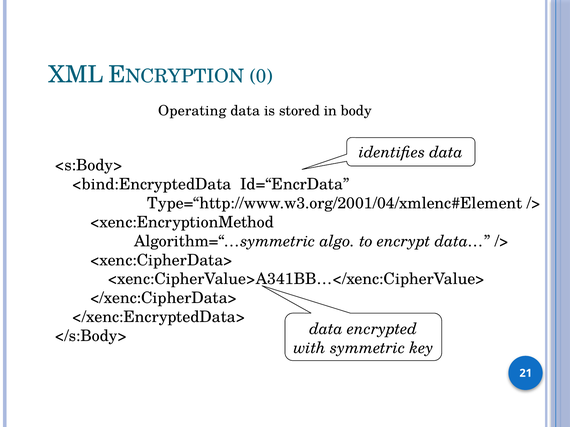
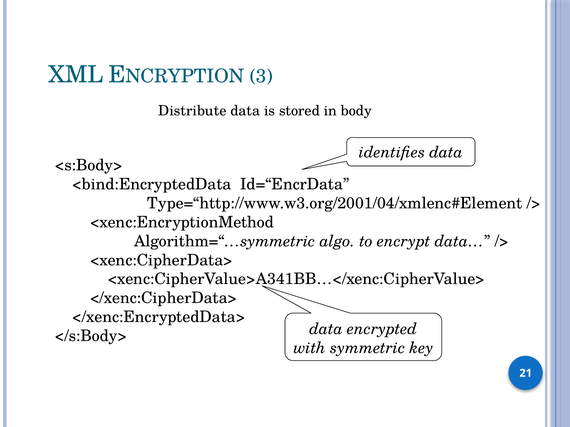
0: 0 -> 3 (261, 76)
Operating: Operating -> Distribute (192, 111)
